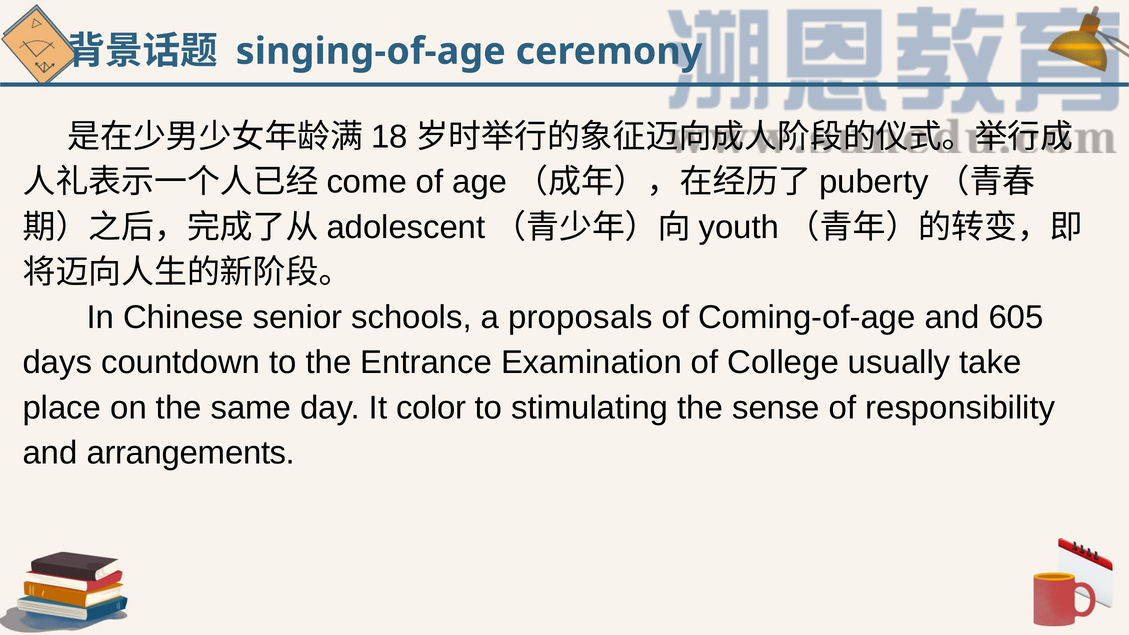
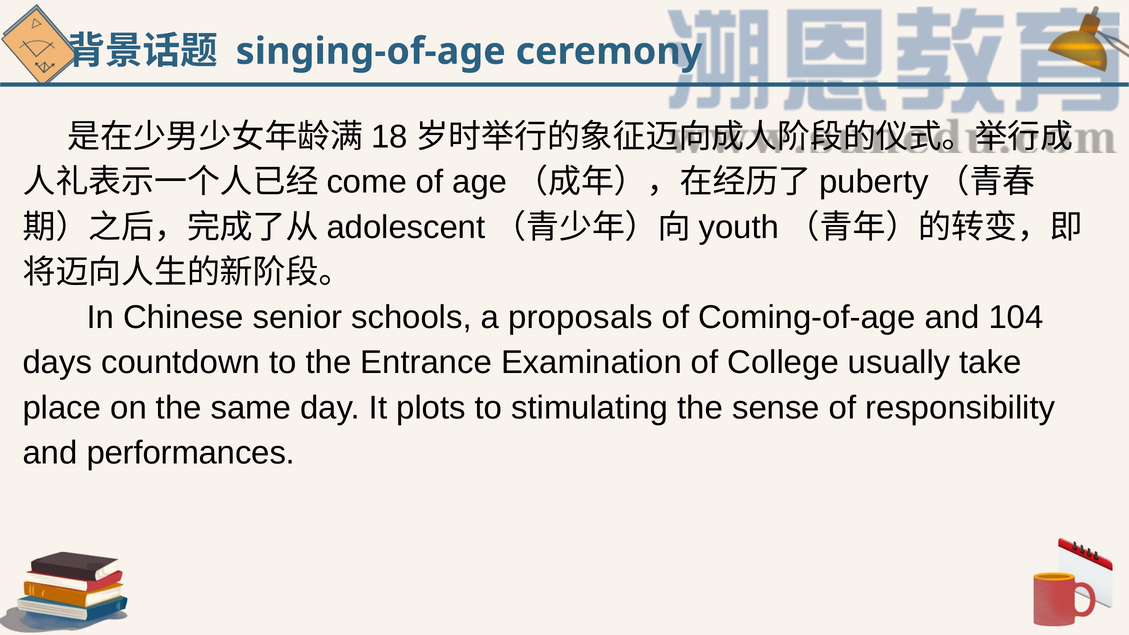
605: 605 -> 104 (1016, 317)
color: color -> plots (431, 408)
arrangements: arrangements -> performances (191, 453)
